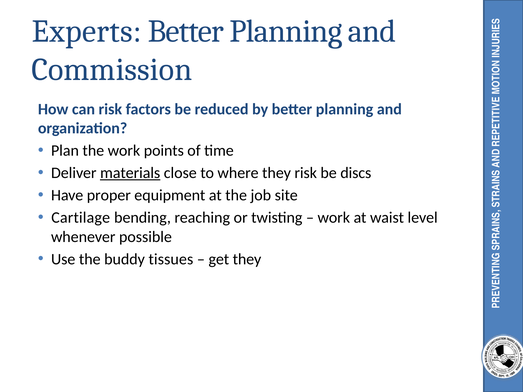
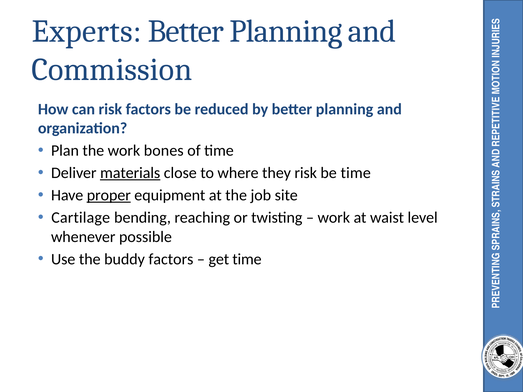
points: points -> bones (164, 151)
be discs: discs -> time (356, 173)
proper underline: none -> present (109, 195)
buddy tissues: tissues -> factors (171, 259)
get they: they -> time (247, 259)
